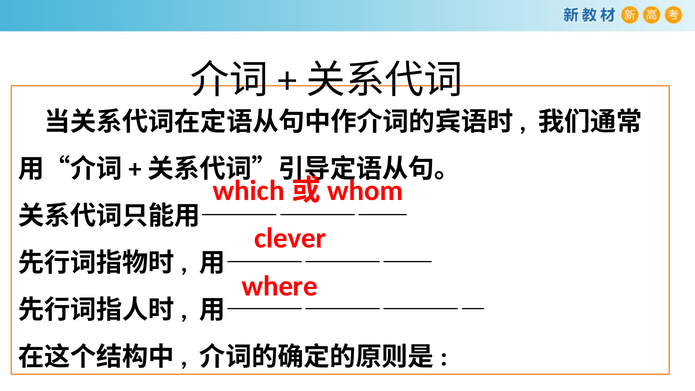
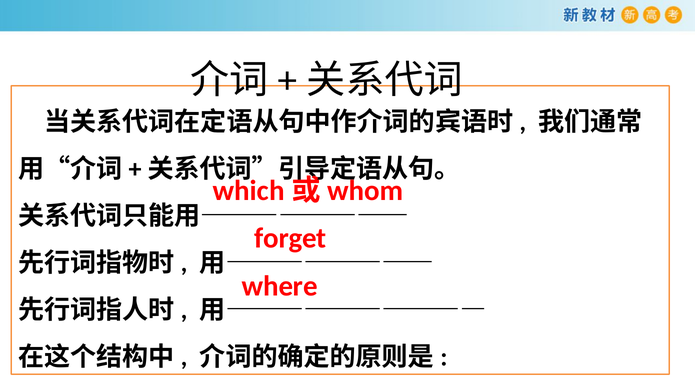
clever: clever -> forget (290, 238)
